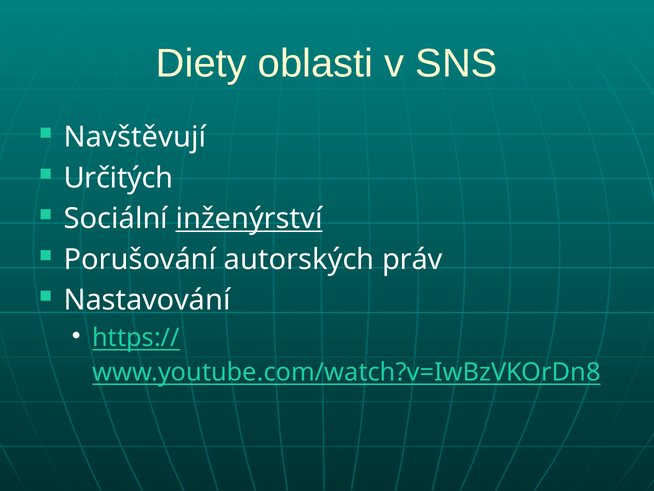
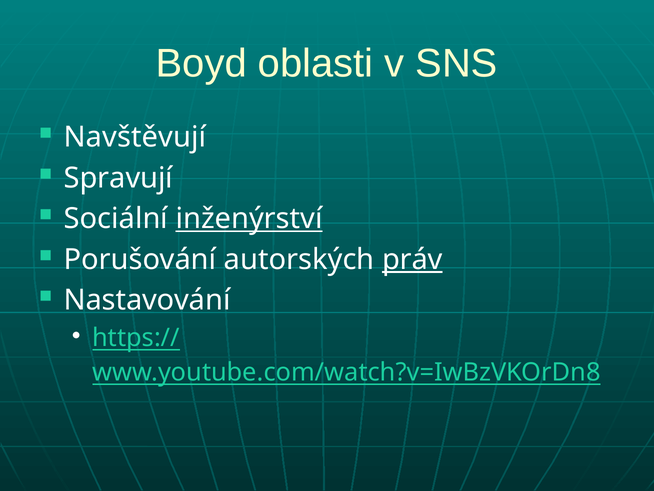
Diety: Diety -> Boyd (201, 63)
Určitých: Určitých -> Spravují (118, 178)
práv underline: none -> present (412, 259)
